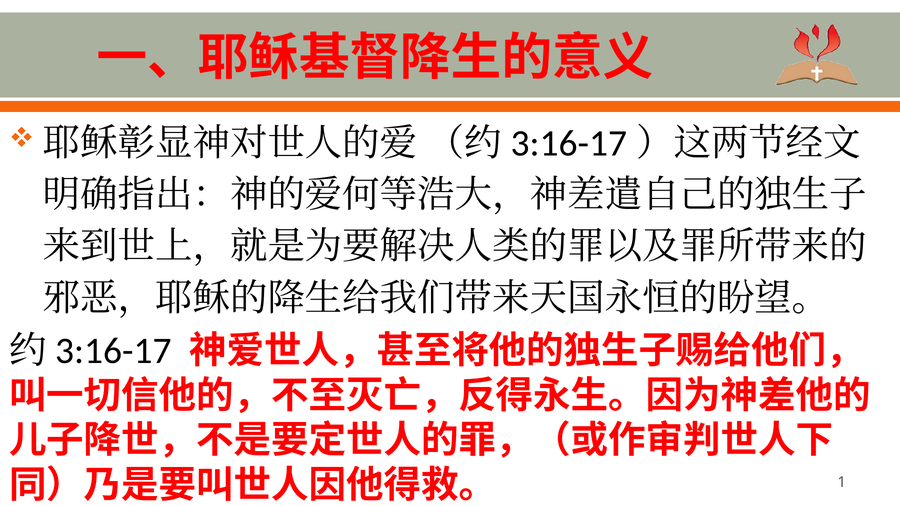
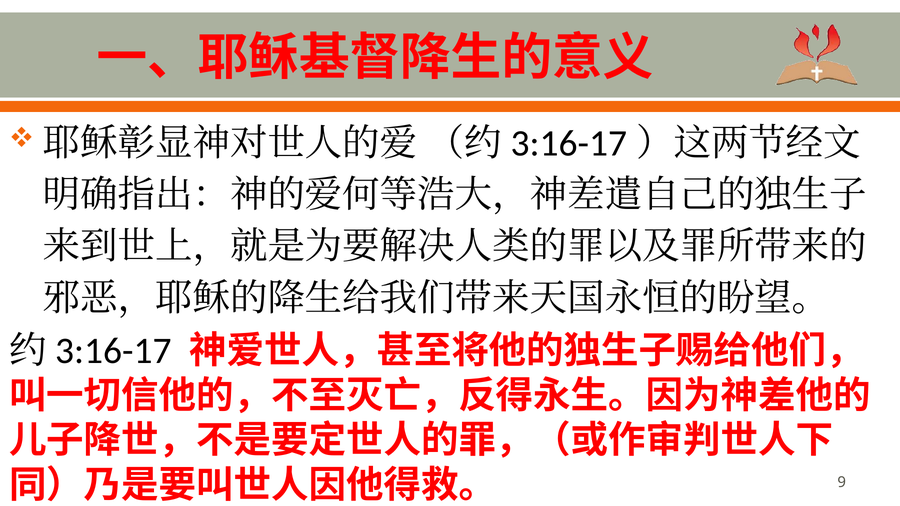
1: 1 -> 9 (842, 483)
